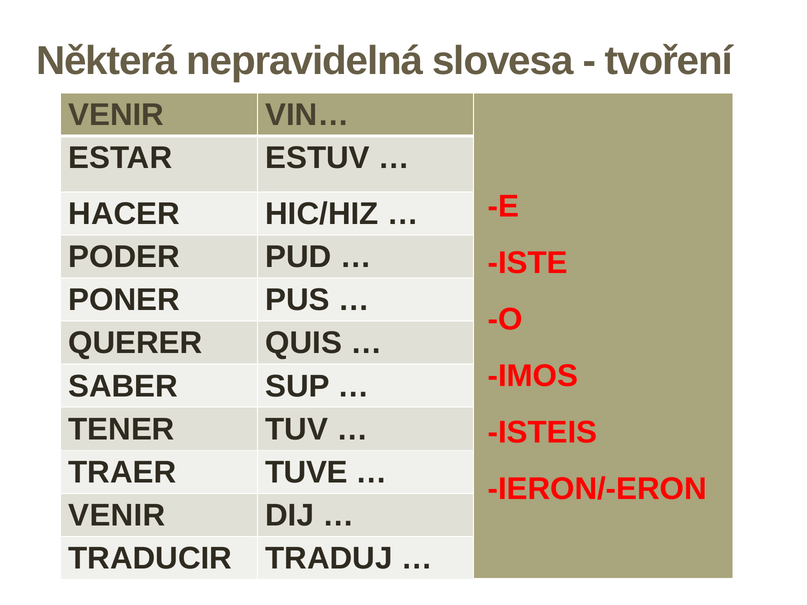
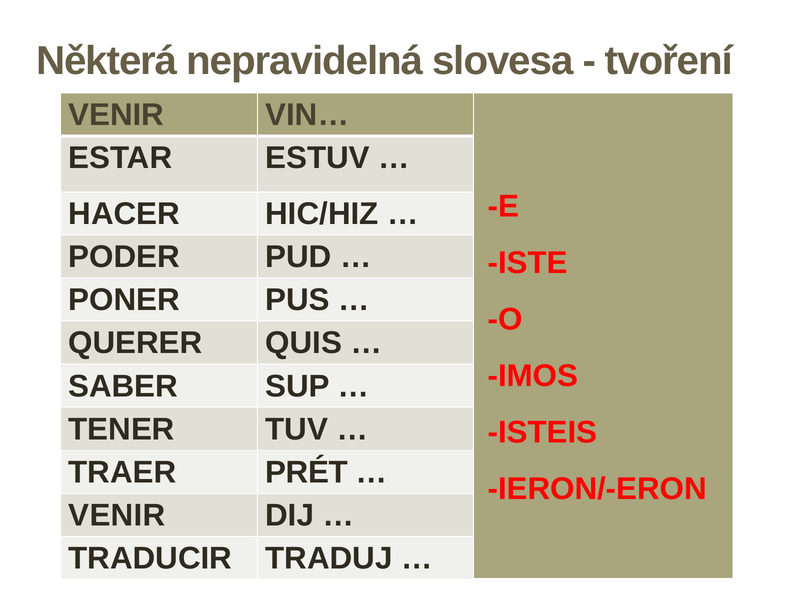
TUVE: TUVE -> PRÉT (306, 472)
